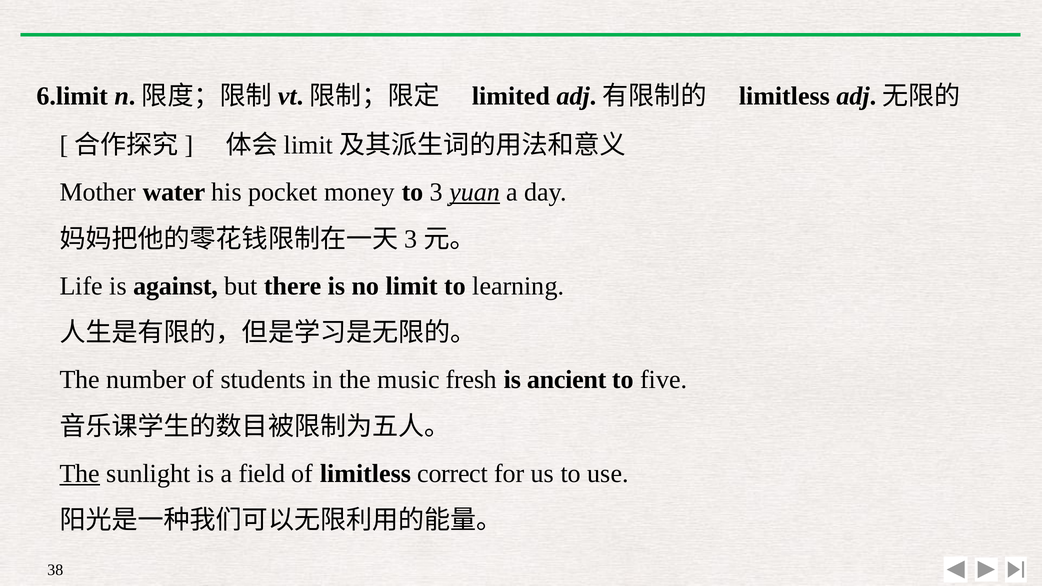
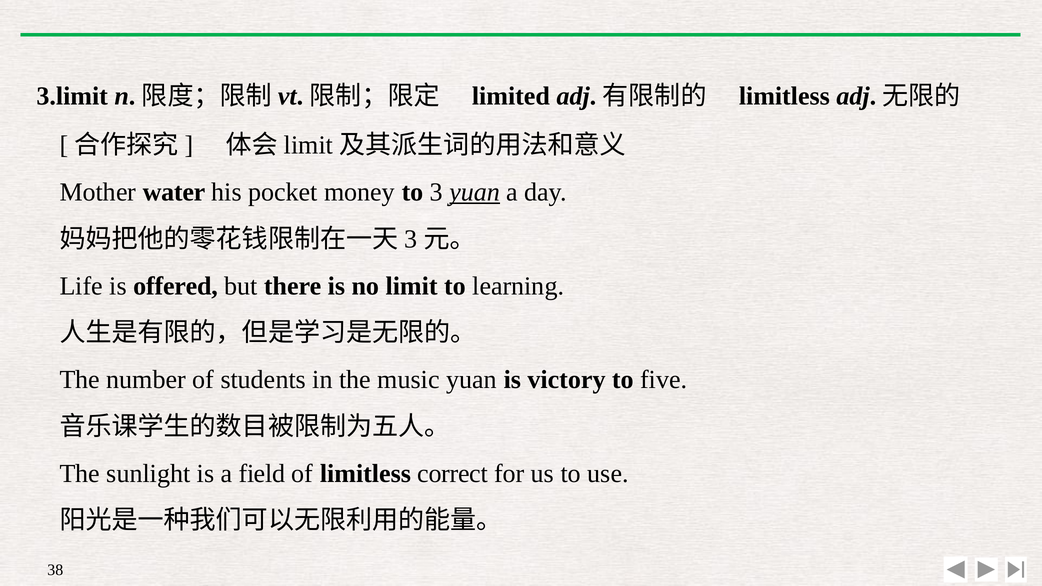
6.limit: 6.limit -> 3.limit (72, 96)
against: against -> offered (176, 286)
music fresh: fresh -> yuan (471, 380)
ancient: ancient -> victory (566, 380)
The underline: present -> none (80, 474)
